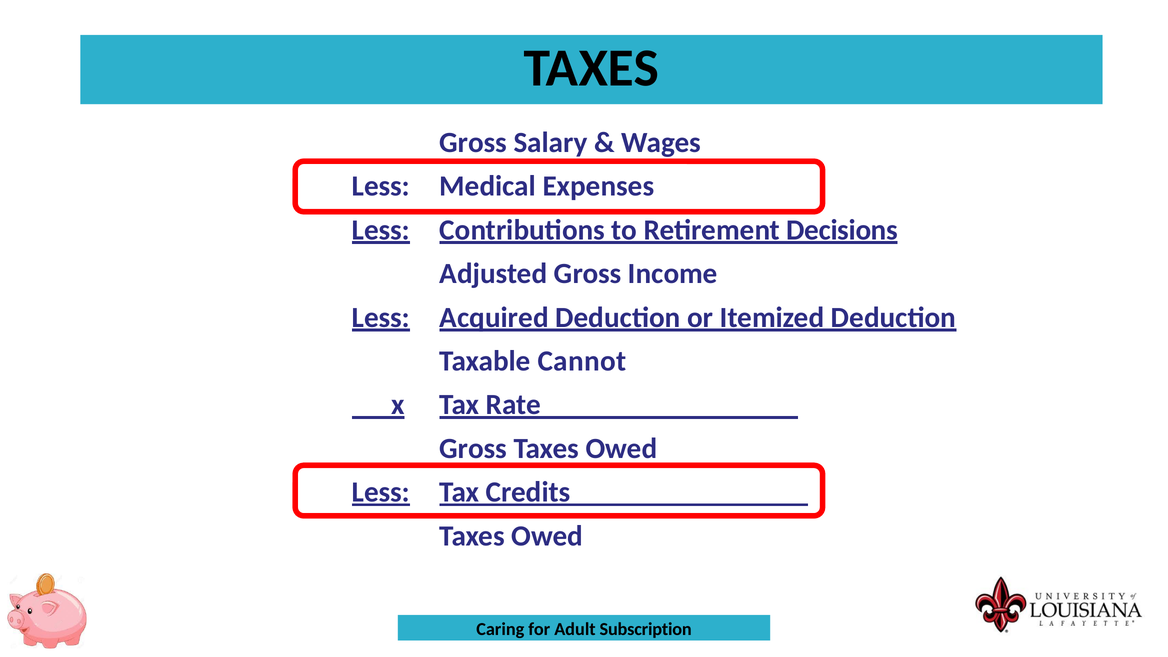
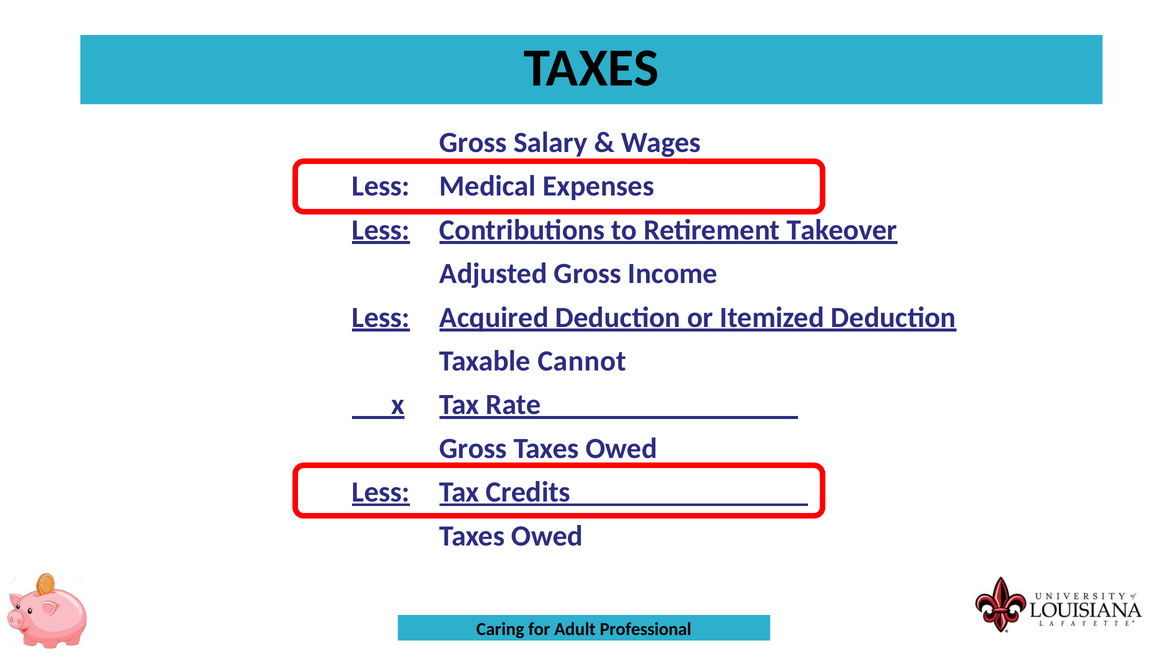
Decisions: Decisions -> Takeover (842, 230)
Subscription: Subscription -> Professional (646, 629)
